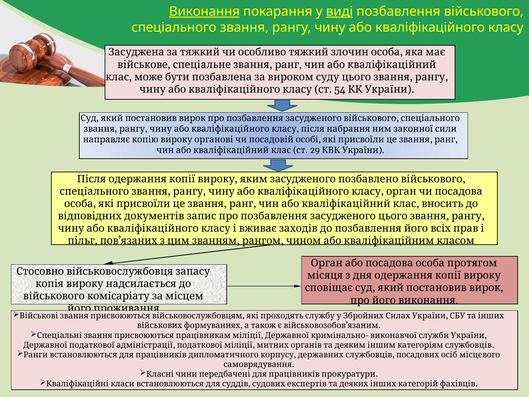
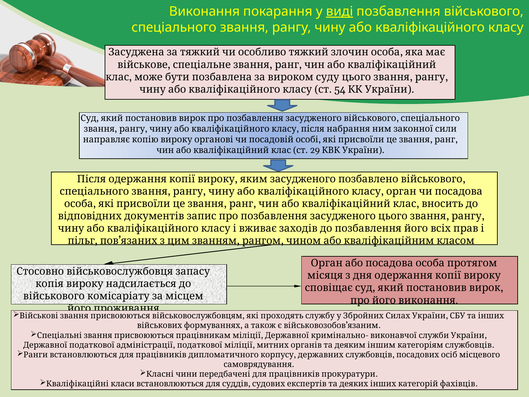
Виконання underline: present -> none (204, 11)
